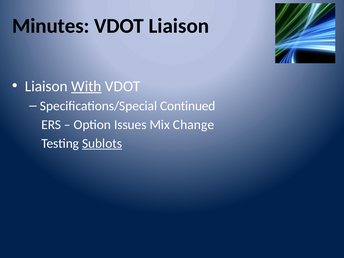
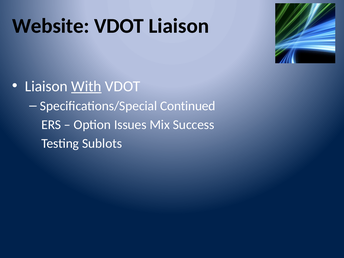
Minutes: Minutes -> Website (51, 26)
Change: Change -> Success (194, 125)
Sublots underline: present -> none (102, 143)
